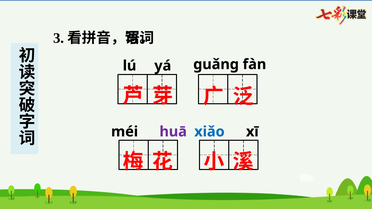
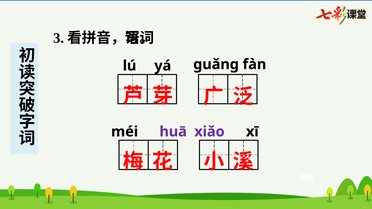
xiǎo colour: blue -> purple (209, 132)
